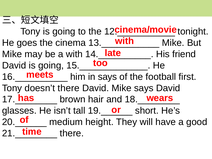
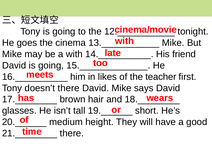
in says: says -> likes (107, 77)
football: football -> teacher (161, 77)
